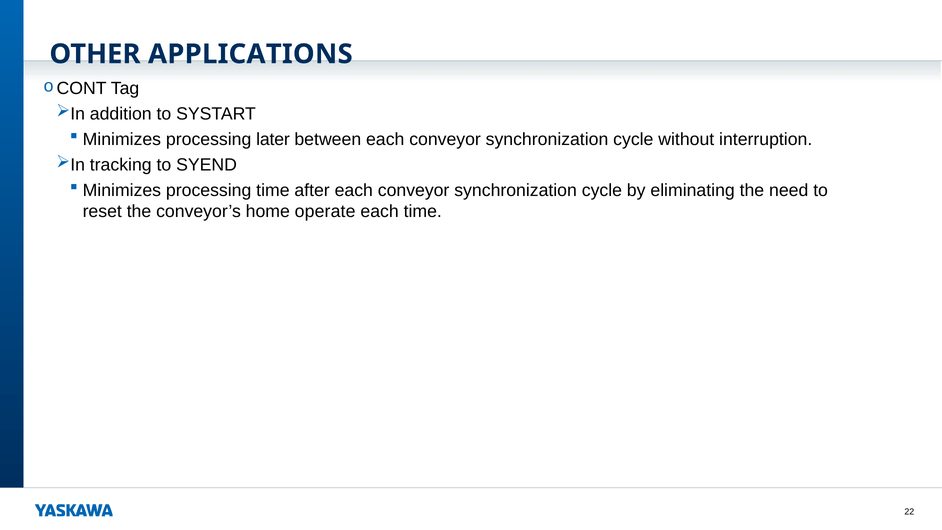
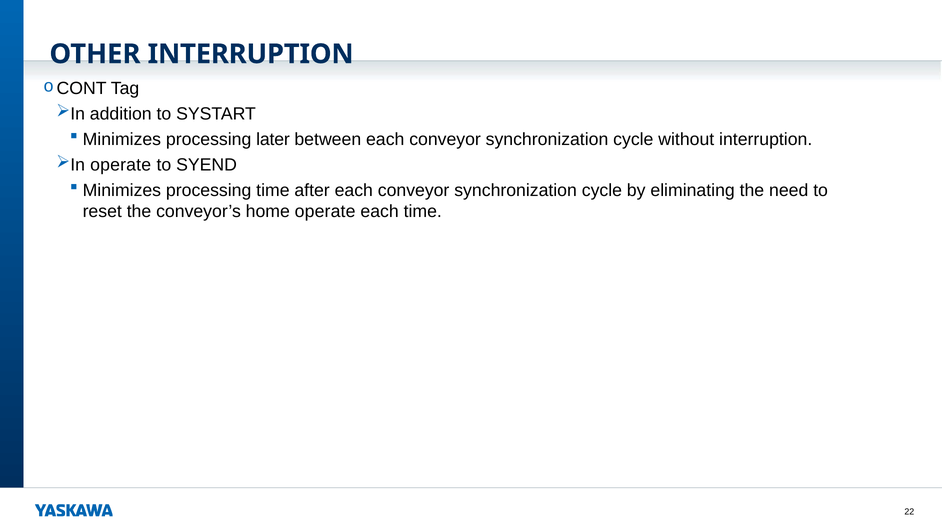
OTHER APPLICATIONS: APPLICATIONS -> INTERRUPTION (251, 54)
tracking: tracking -> operate (121, 165)
